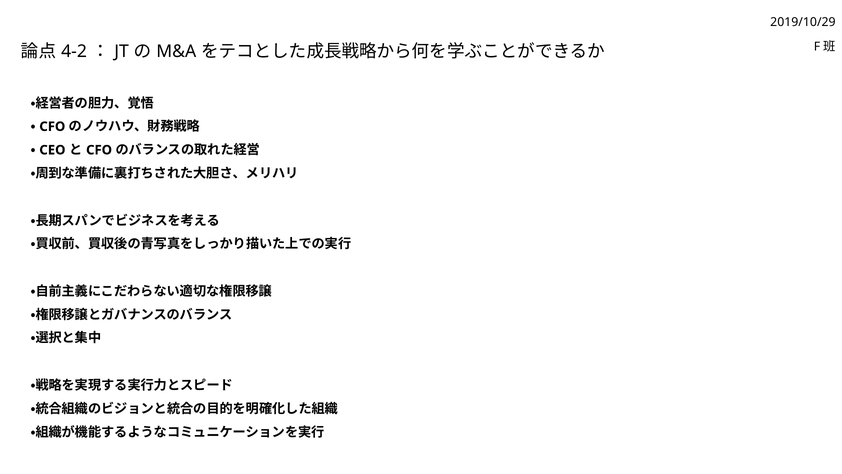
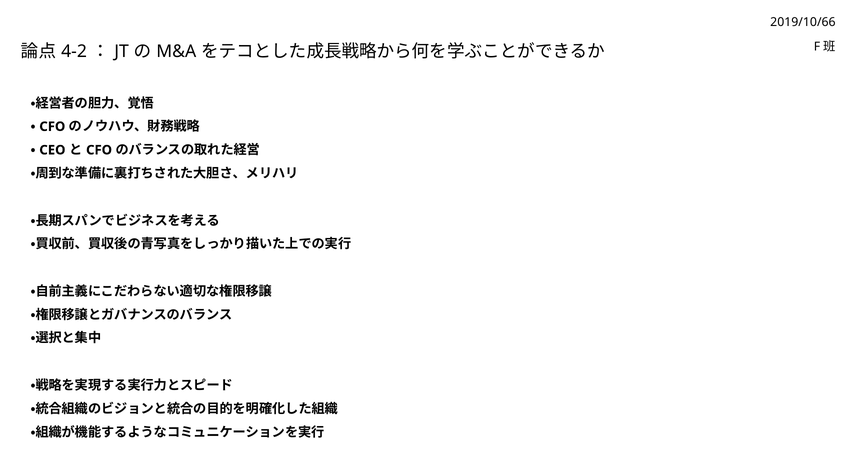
2019/10/29: 2019/10/29 -> 2019/10/66 (803, 22)
